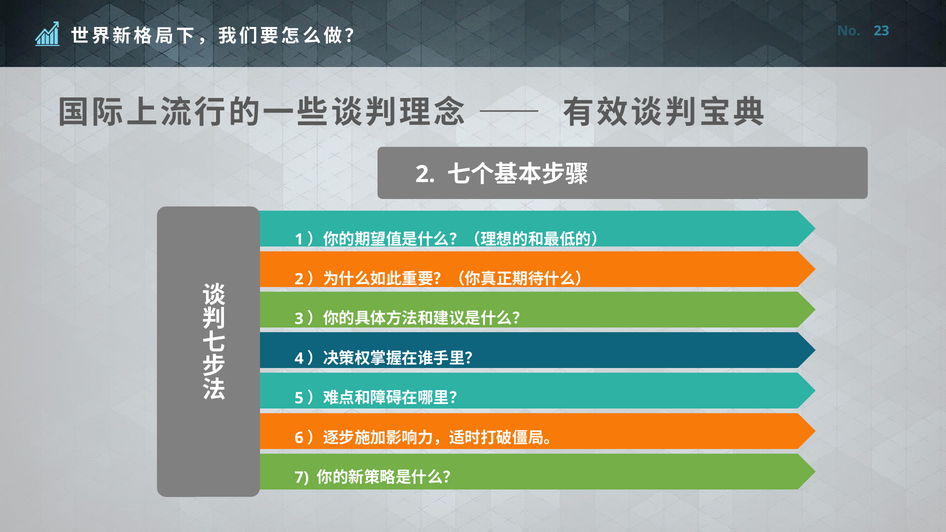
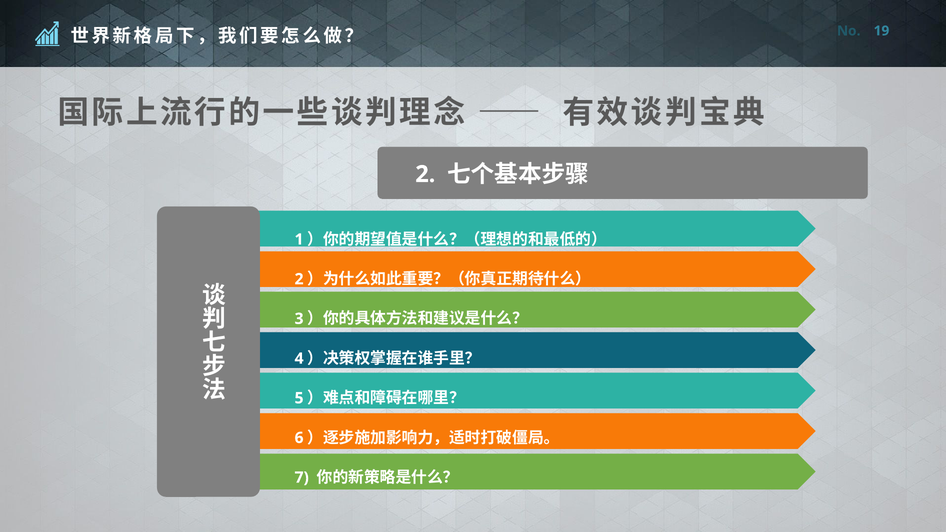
23: 23 -> 19 (881, 31)
